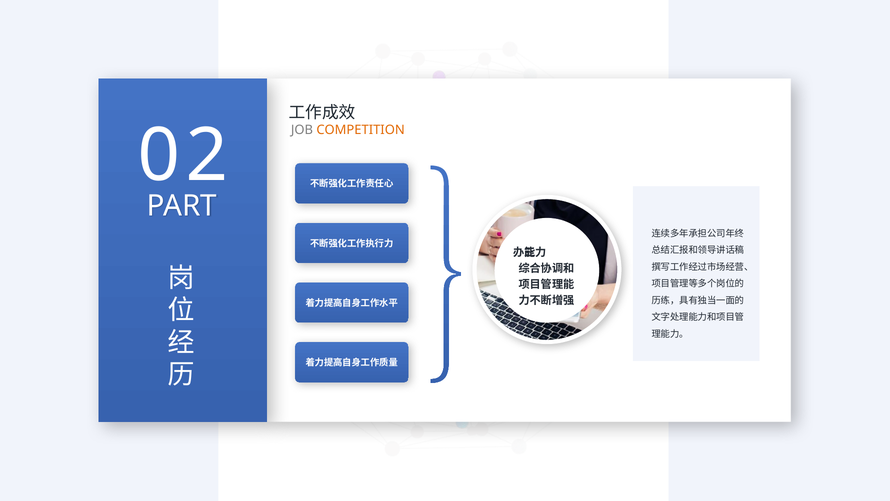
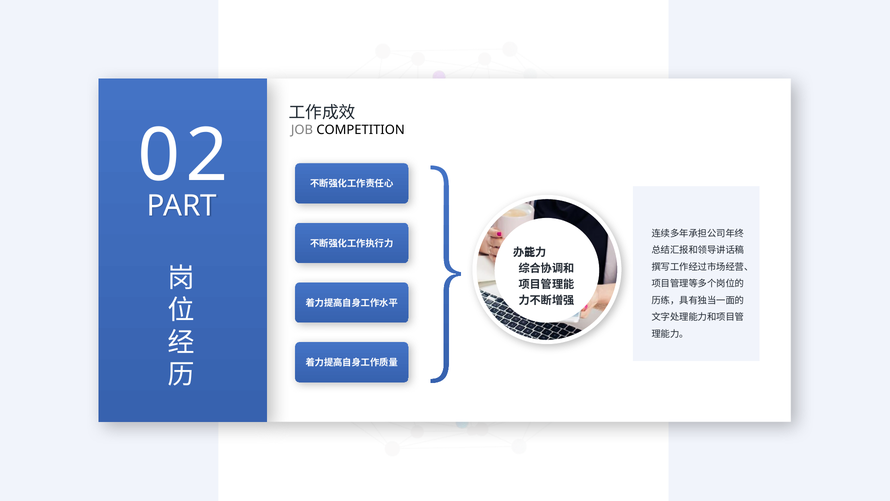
COMPETITION colour: orange -> black (361, 130)
